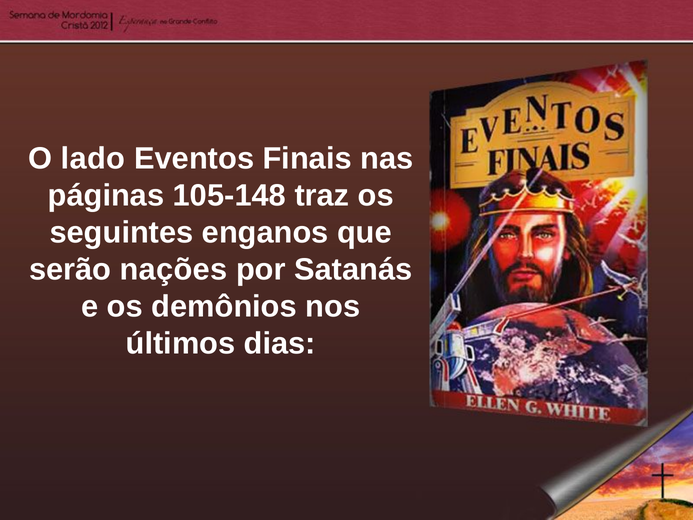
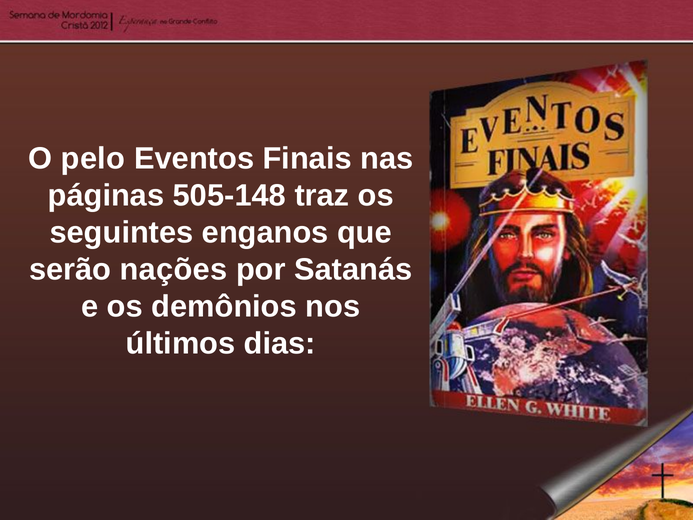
lado: lado -> pelo (93, 158)
105-148: 105-148 -> 505-148 (229, 195)
